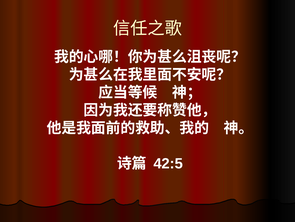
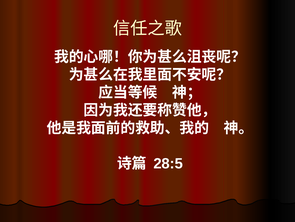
42:5: 42:5 -> 28:5 (168, 163)
